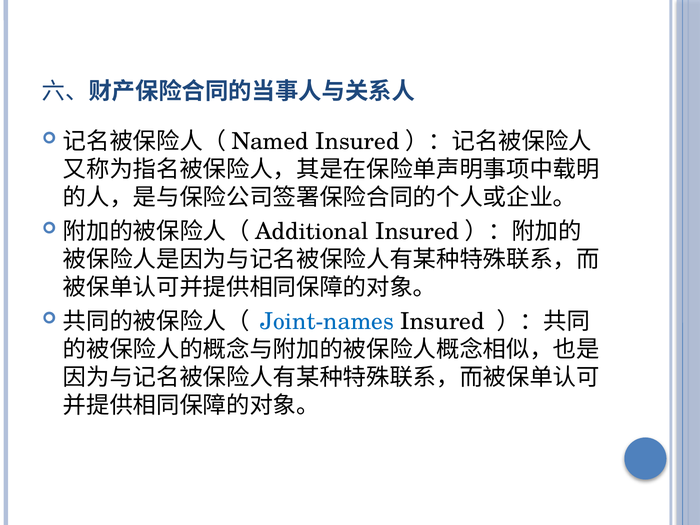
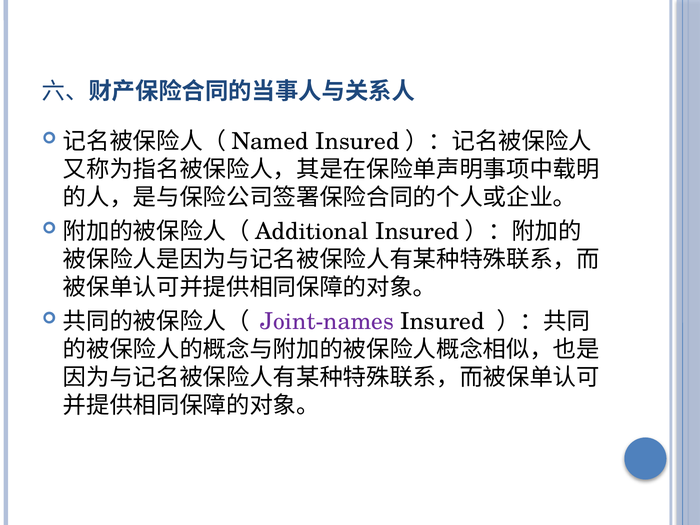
Joint-names colour: blue -> purple (327, 321)
